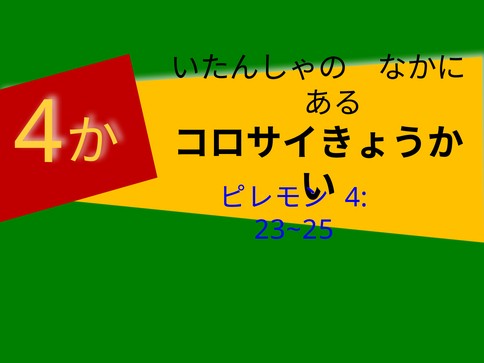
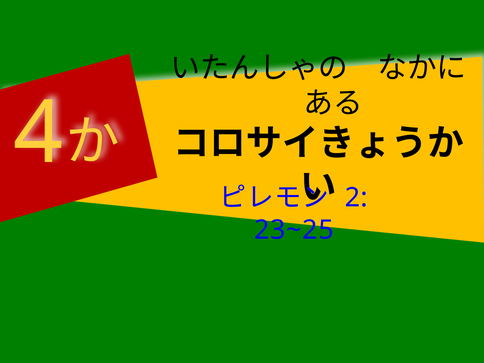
4: 4 -> 2 (356, 198)
